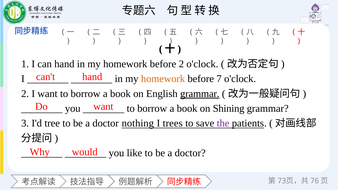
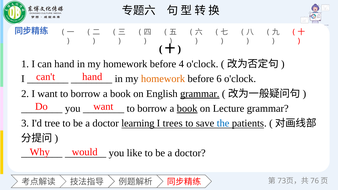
before 2: 2 -> 4 (181, 64)
7: 7 -> 6 (219, 79)
book underline: none -> present (187, 109)
Shining: Shining -> Lecture (229, 109)
nothing: nothing -> learning (138, 123)
the colour: purple -> blue (223, 123)
